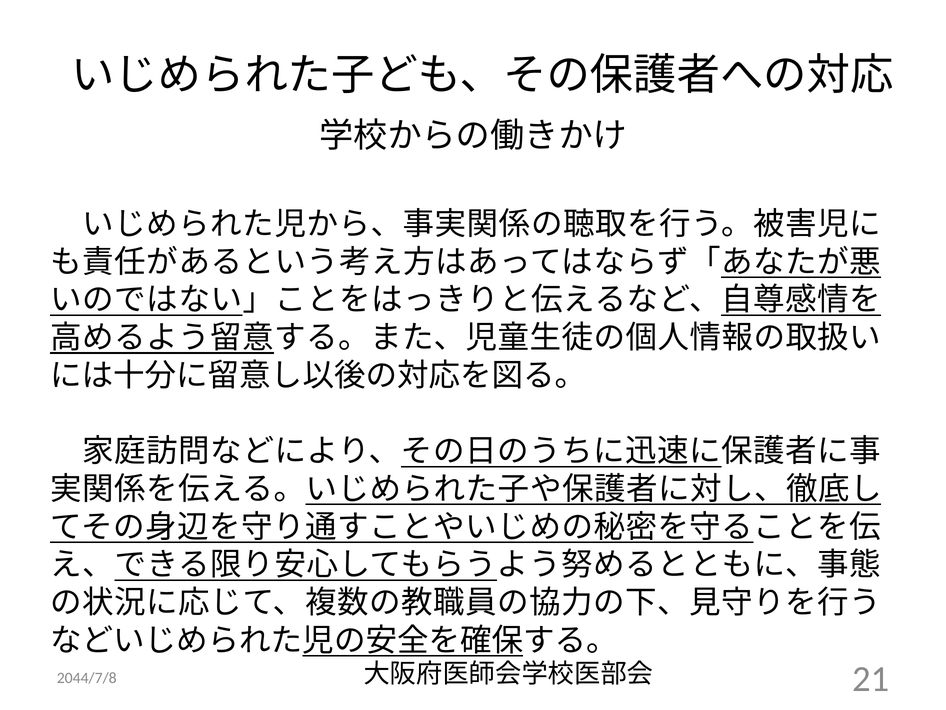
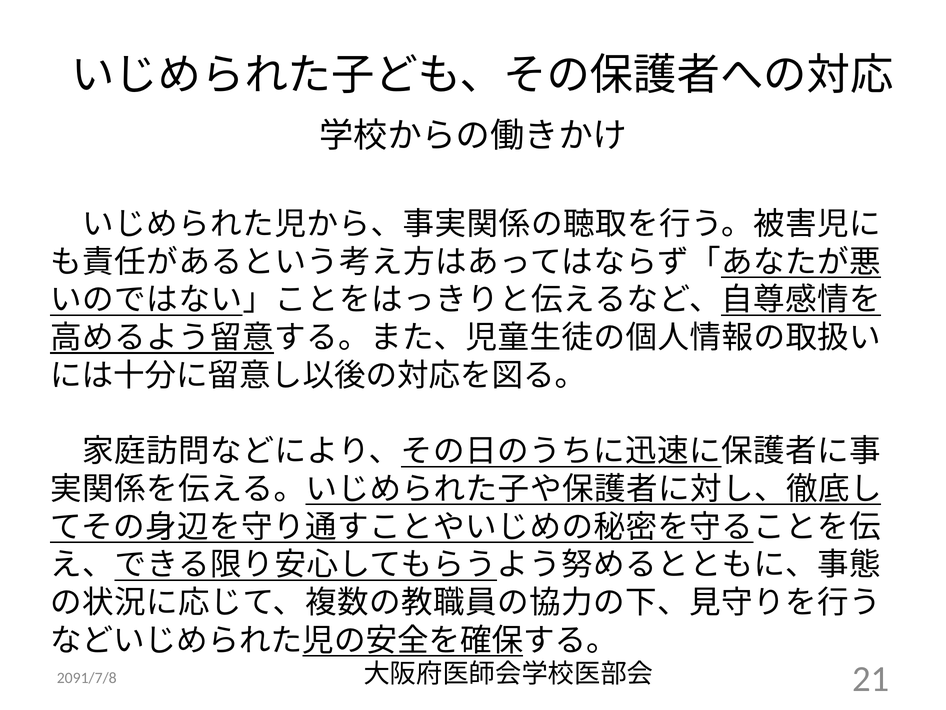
2044/7/8: 2044/7/8 -> 2091/7/8 (87, 678)
